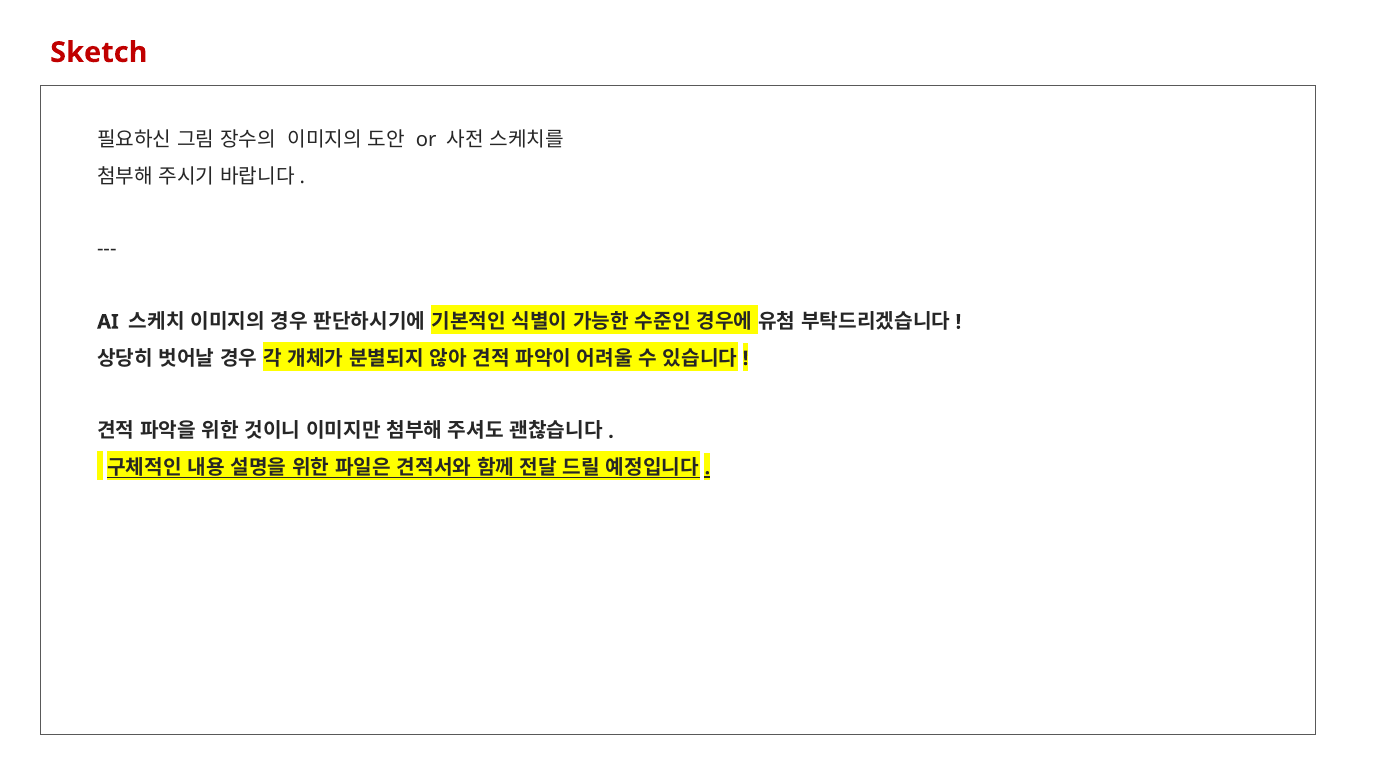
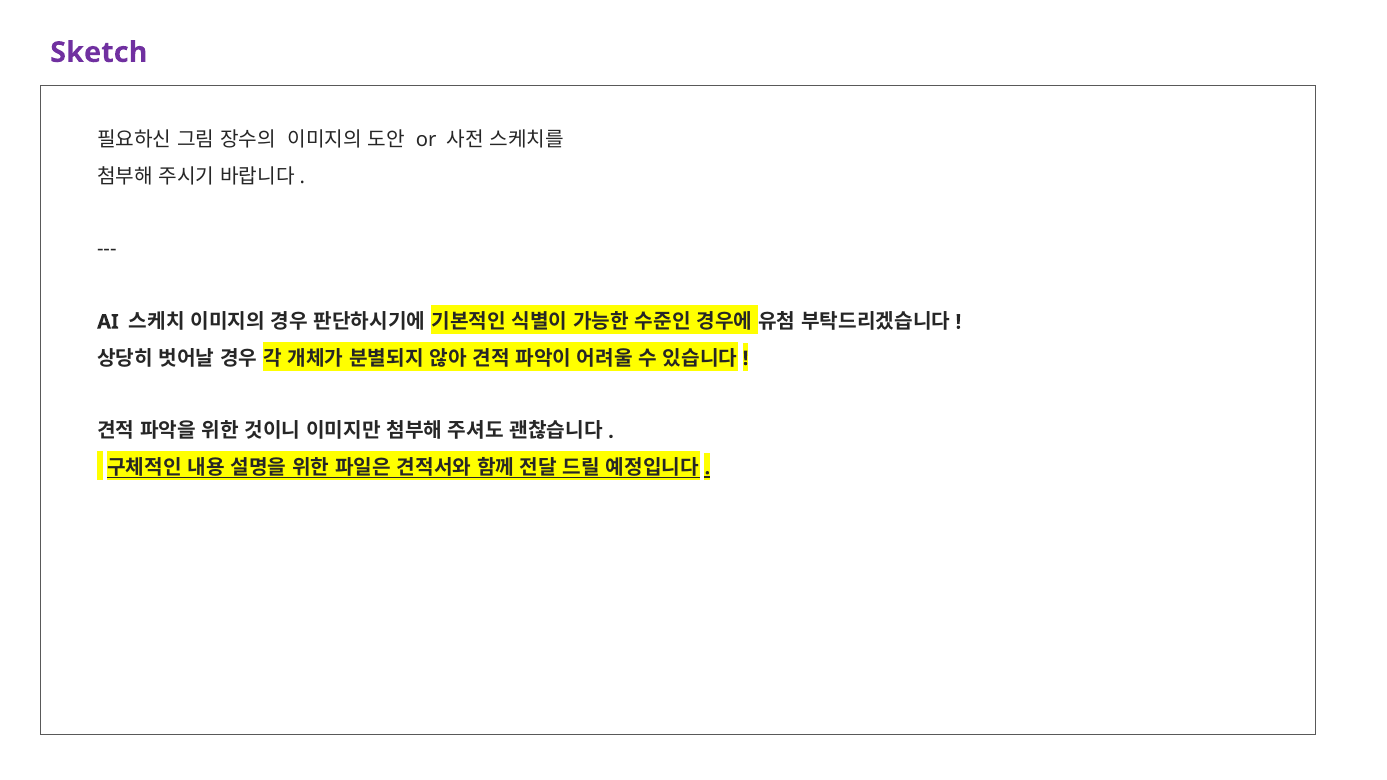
Sketch colour: red -> purple (99, 52)
